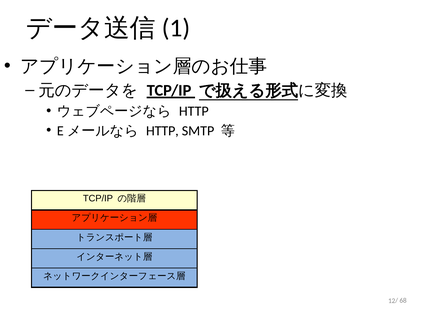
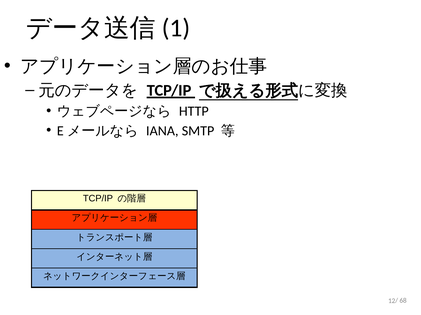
HTTP: HTTP -> IANA (162, 131)
